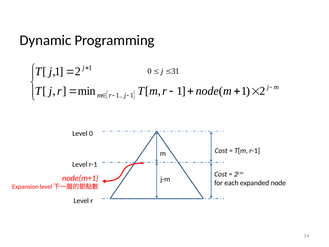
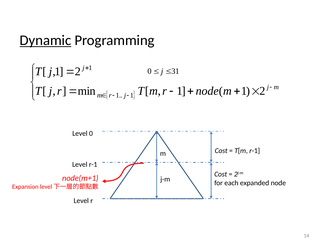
Dynamic underline: none -> present (45, 40)
